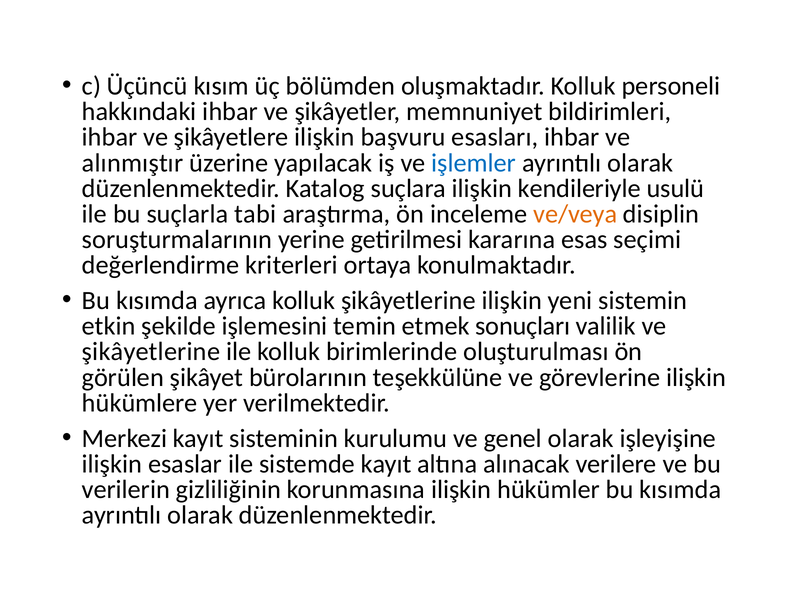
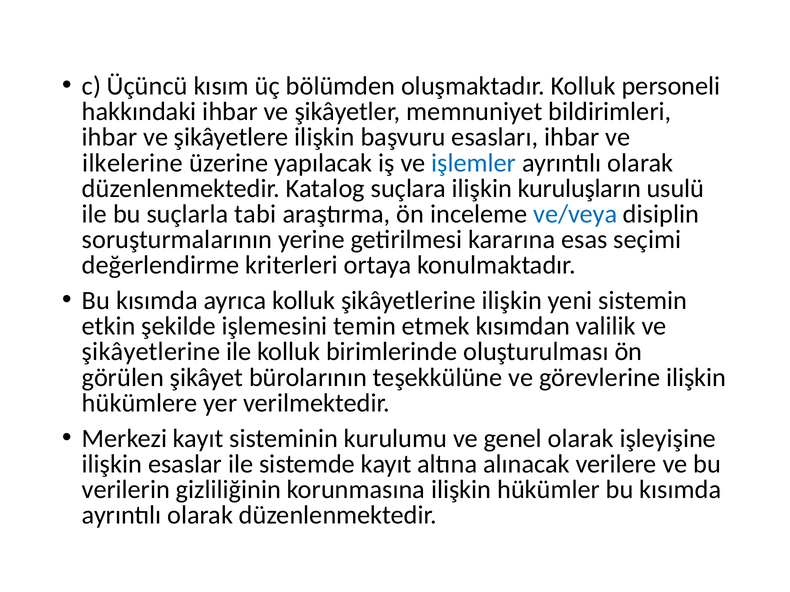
alınmıştır: alınmıştır -> ilkelerine (133, 163)
kendileriyle: kendileriyle -> kuruluşların (579, 189)
ve/veya colour: orange -> blue (575, 214)
sonuçları: sonuçları -> kısımdan (523, 326)
